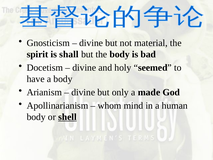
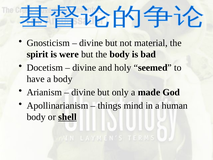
shall: shall -> were (69, 54)
whom: whom -> things (109, 105)
